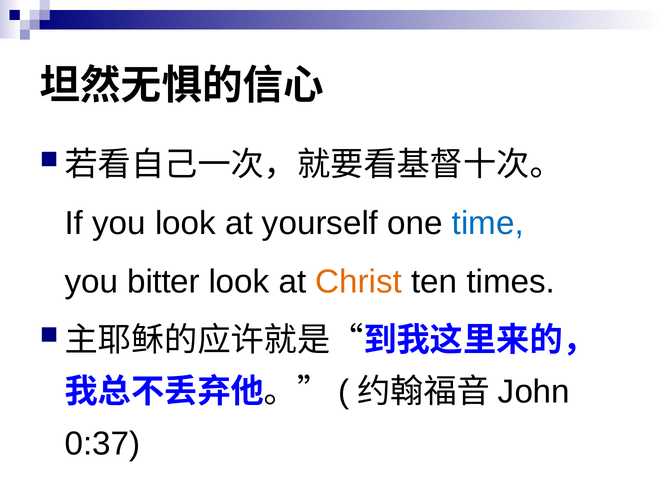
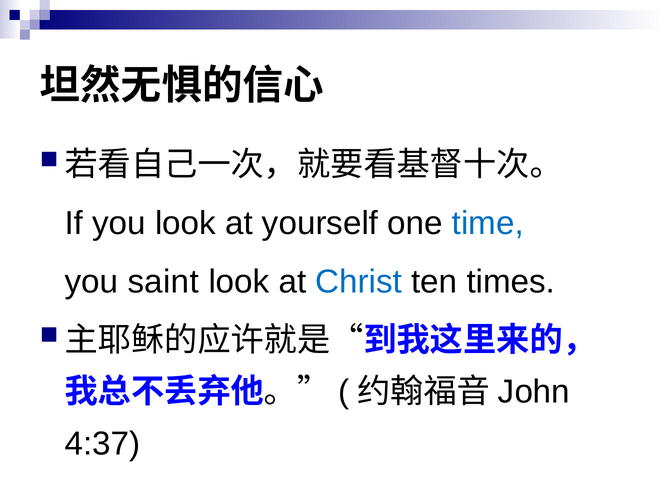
bitter: bitter -> saint (163, 282)
Christ colour: orange -> blue (359, 282)
0:37: 0:37 -> 4:37 (103, 444)
